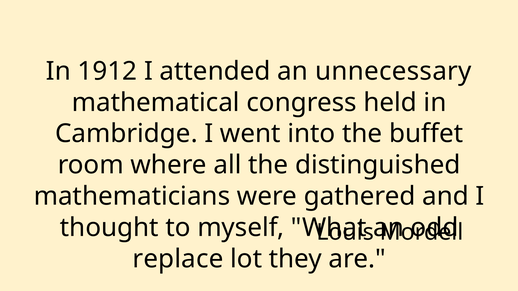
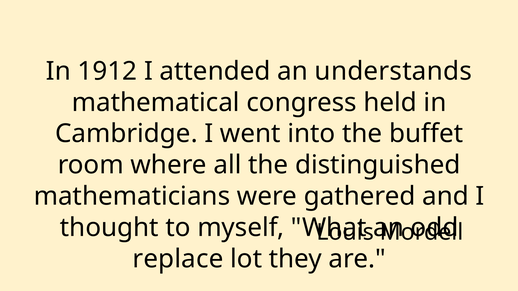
unnecessary: unnecessary -> understands (393, 71)
